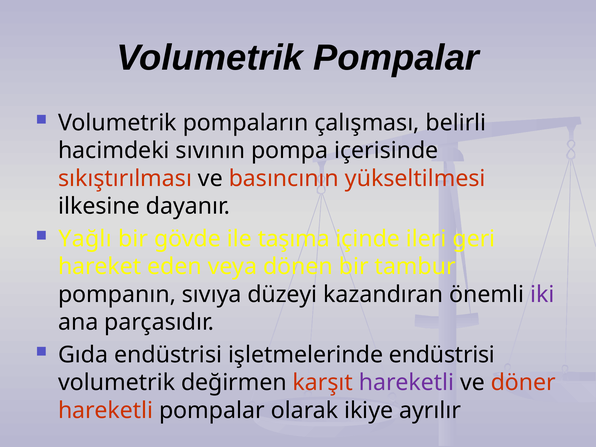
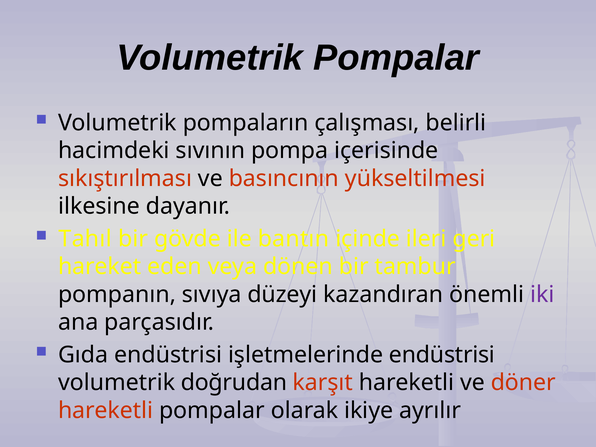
Yağlı: Yağlı -> Tahıl (85, 239)
taşıma: taşıma -> bantın (294, 239)
değirmen: değirmen -> doğrudan (234, 383)
hareketli colour: purple -> black (406, 383)
